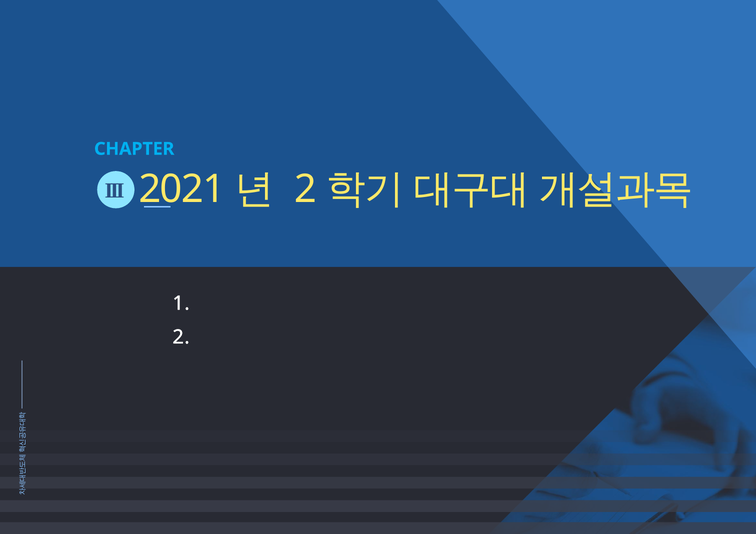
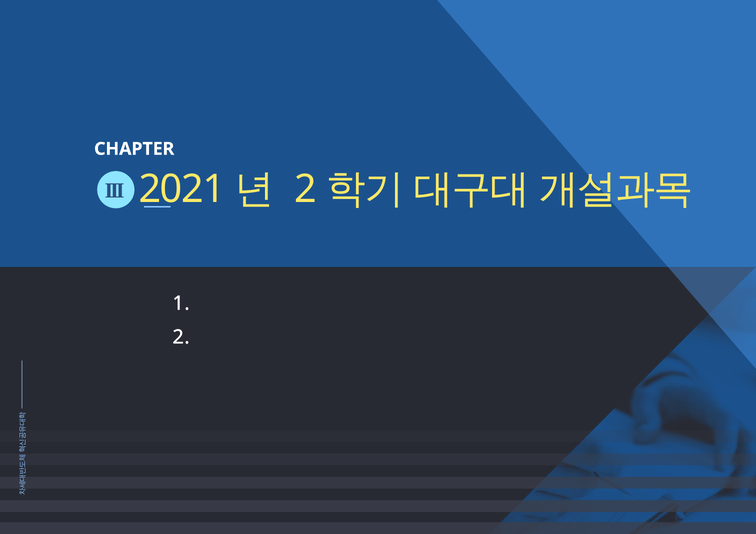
CHAPTER colour: light blue -> white (134, 149)
